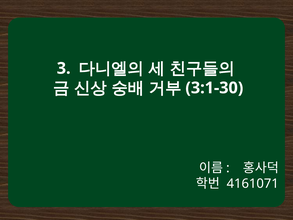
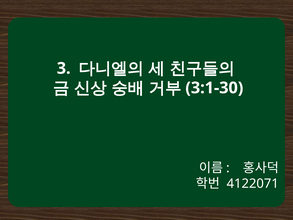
4161071: 4161071 -> 4122071 (253, 183)
